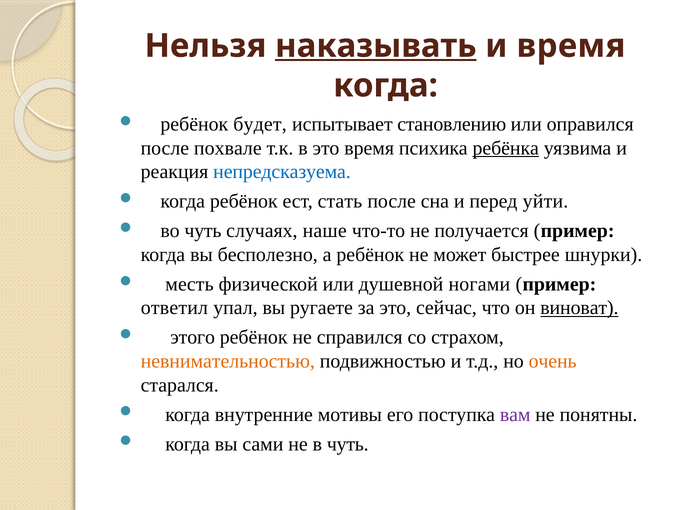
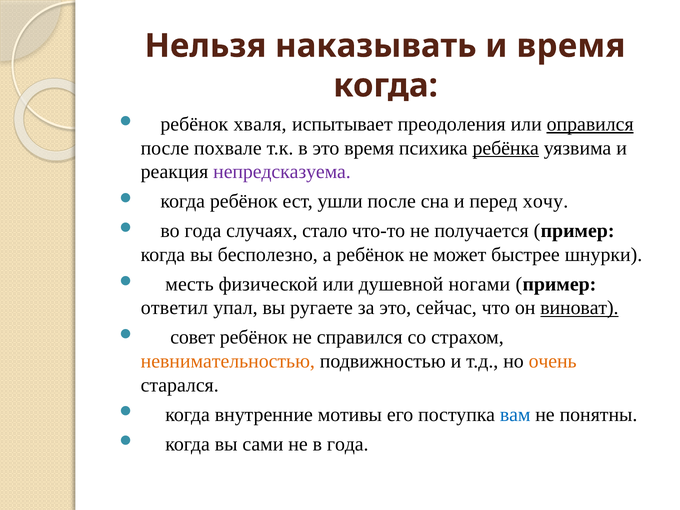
наказывать underline: present -> none (376, 46)
будет: будет -> хваля (260, 124)
становлению: становлению -> преодоления (452, 124)
оправился underline: none -> present (590, 124)
непредсказуема colour: blue -> purple (282, 172)
стать: стать -> ушли (340, 201)
уйти: уйти -> хочу (545, 201)
во чуть: чуть -> года (203, 231)
наше: наше -> стало (325, 231)
этого: этого -> совет (193, 337)
вам colour: purple -> blue (515, 414)
в чуть: чуть -> года (348, 444)
